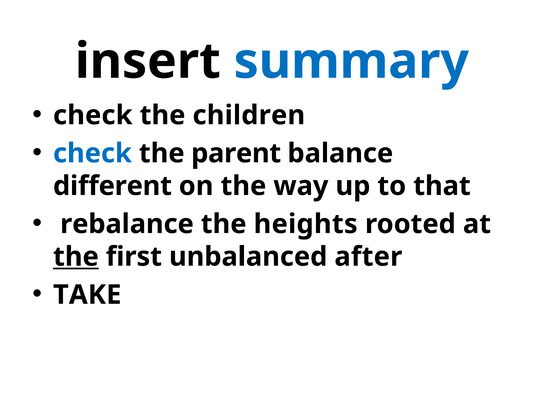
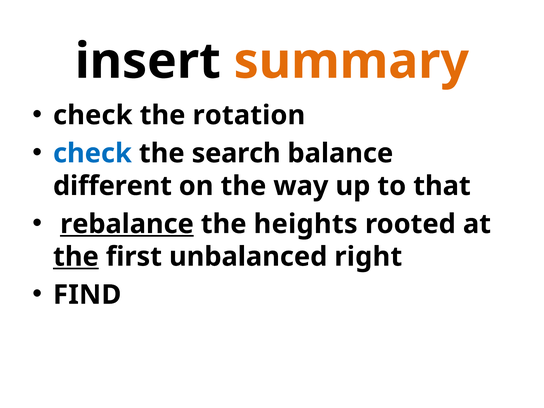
summary colour: blue -> orange (351, 61)
children: children -> rotation (249, 115)
parent: parent -> search (236, 153)
rebalance underline: none -> present (127, 224)
after: after -> right (368, 257)
TAKE: TAKE -> FIND (87, 295)
